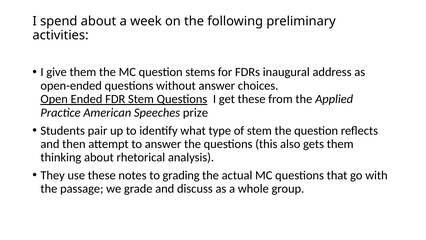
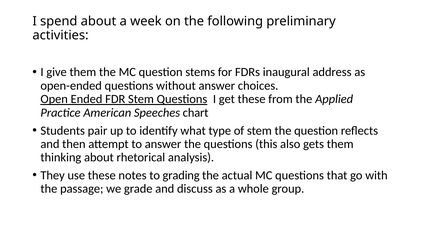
prize: prize -> chart (196, 113)
